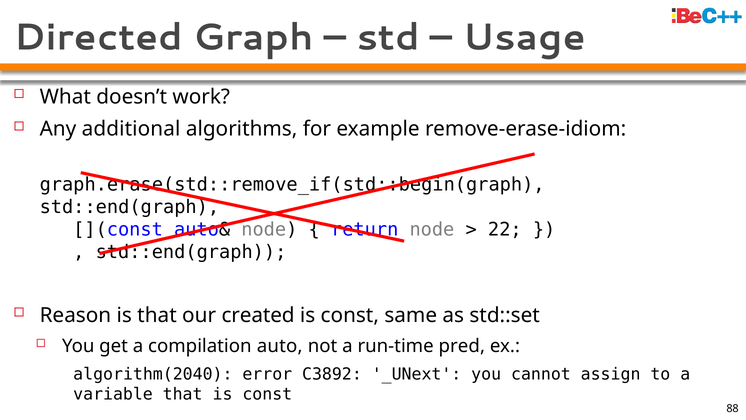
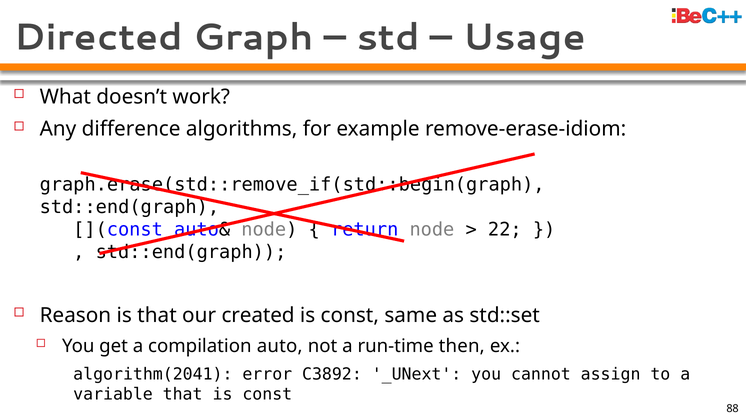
additional: additional -> difference (131, 129)
pred: pred -> then (462, 346)
algorithm(2040: algorithm(2040 -> algorithm(2041 (153, 374)
